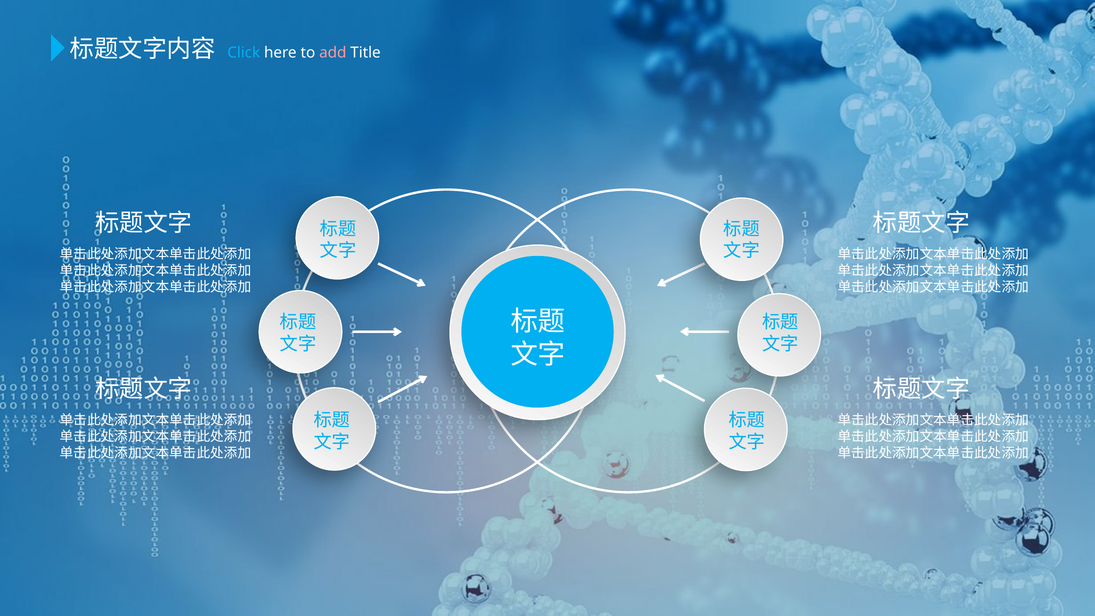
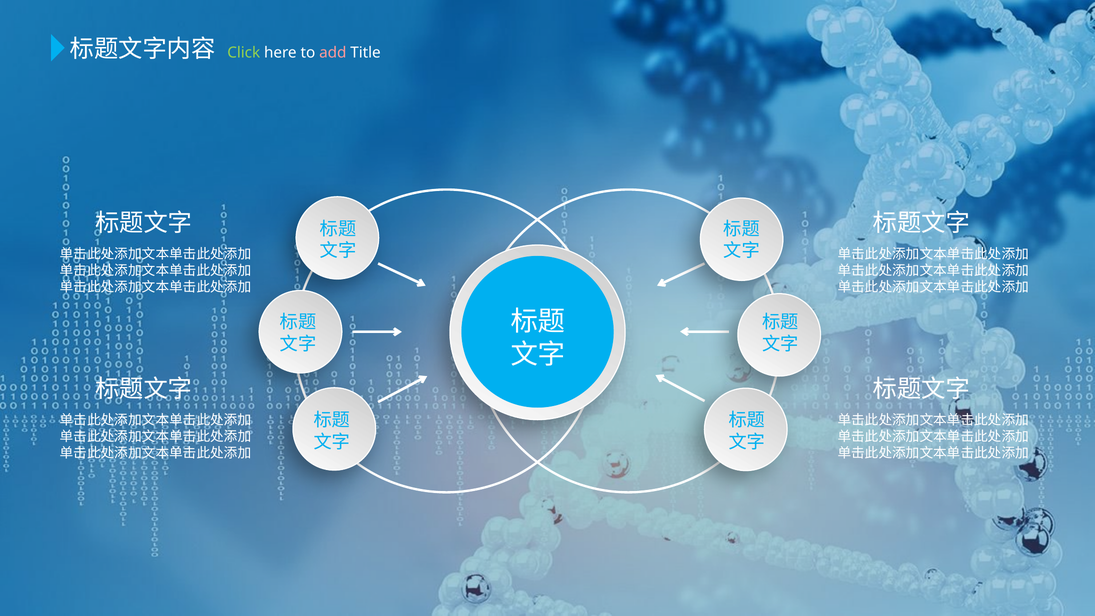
Click colour: light blue -> light green (244, 53)
